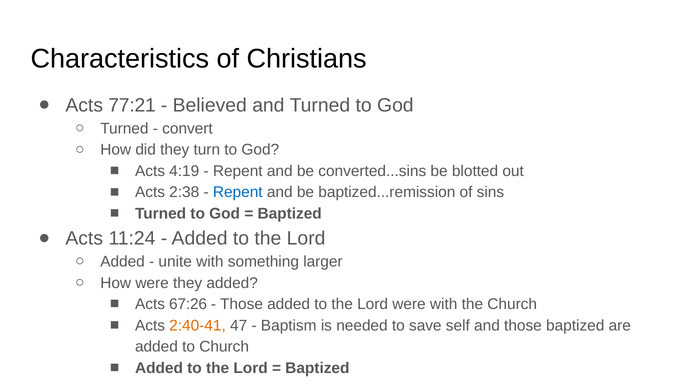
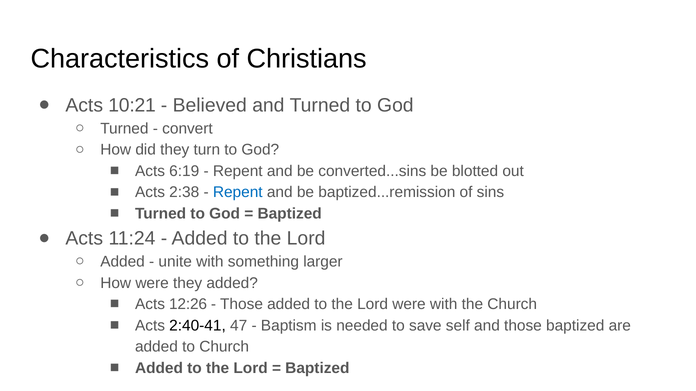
77:21: 77:21 -> 10:21 (132, 105)
4:19: 4:19 -> 6:19 (184, 171)
67:26: 67:26 -> 12:26 (188, 305)
2:40-41 colour: orange -> black (198, 326)
